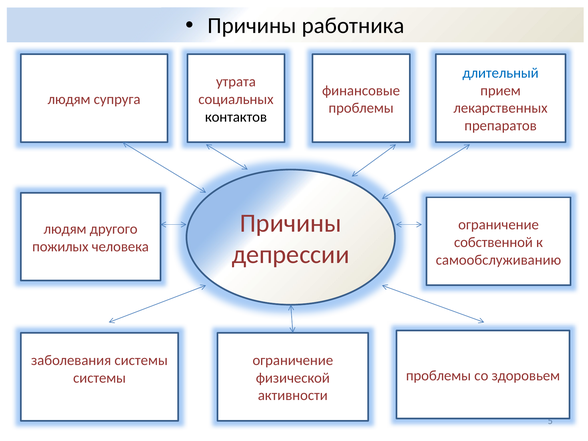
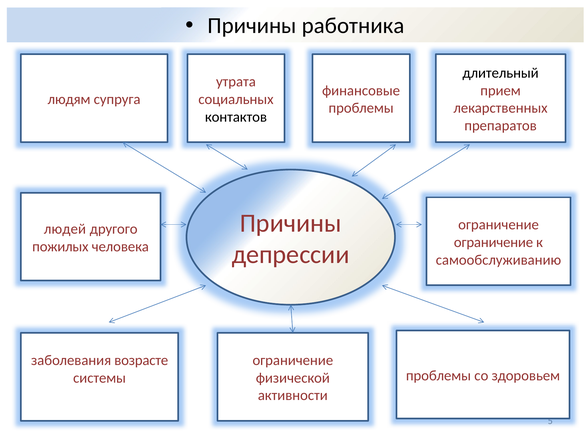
длительный colour: blue -> black (501, 73)
людям: людям -> людей (65, 229)
собственной: собственной -> ограничение (493, 242)
заболевания системы: системы -> возрасте (141, 360)
